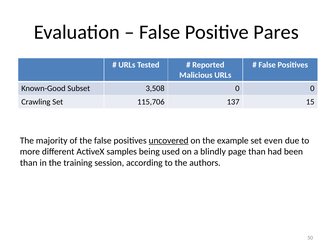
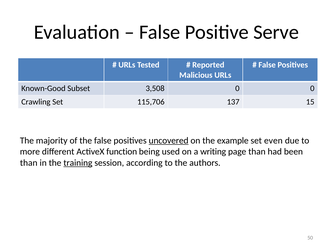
Pares: Pares -> Serve (276, 32)
samples: samples -> function (122, 152)
blindly: blindly -> writing (213, 152)
training underline: none -> present (78, 163)
